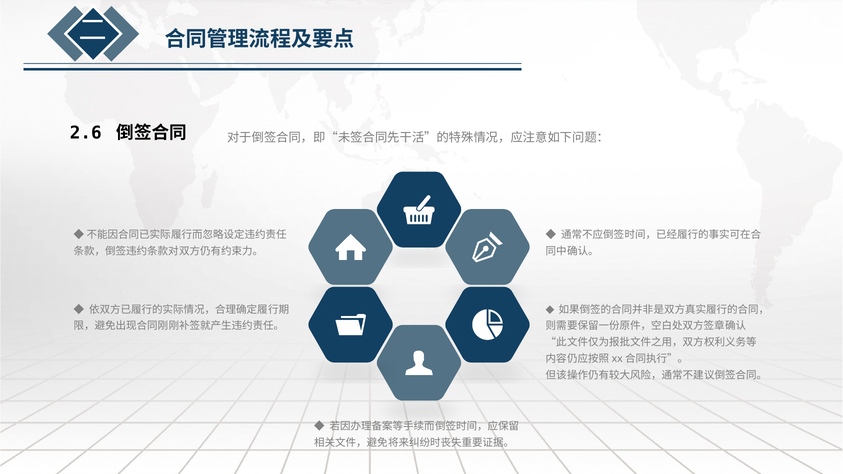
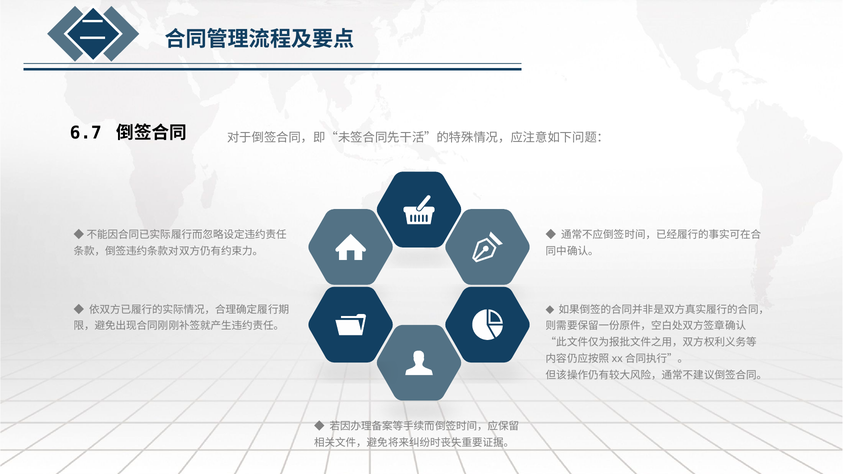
2.6: 2.6 -> 6.7 (86, 133)
